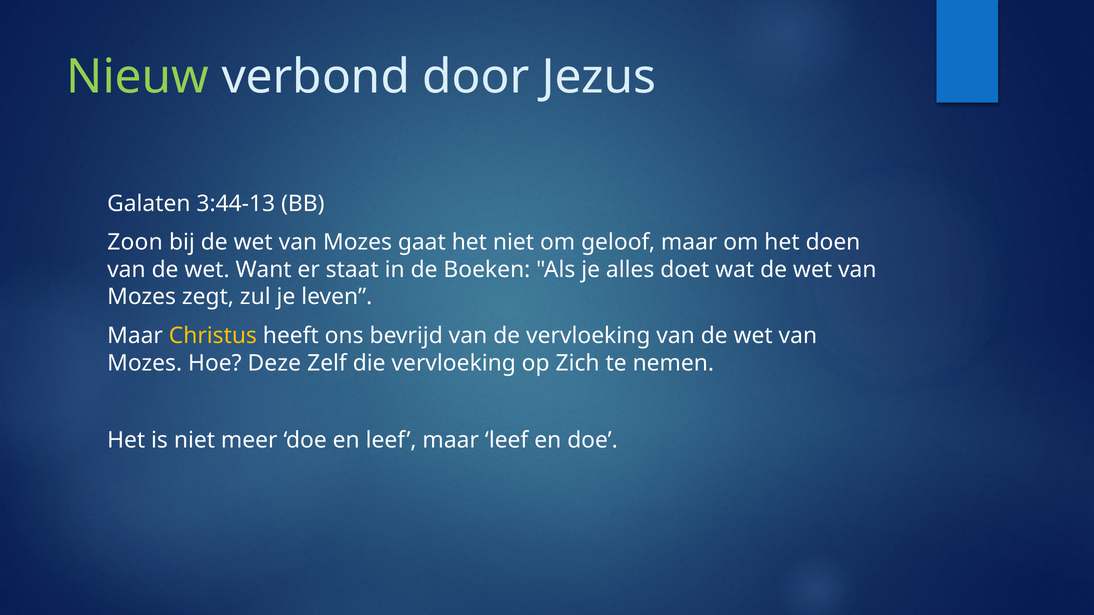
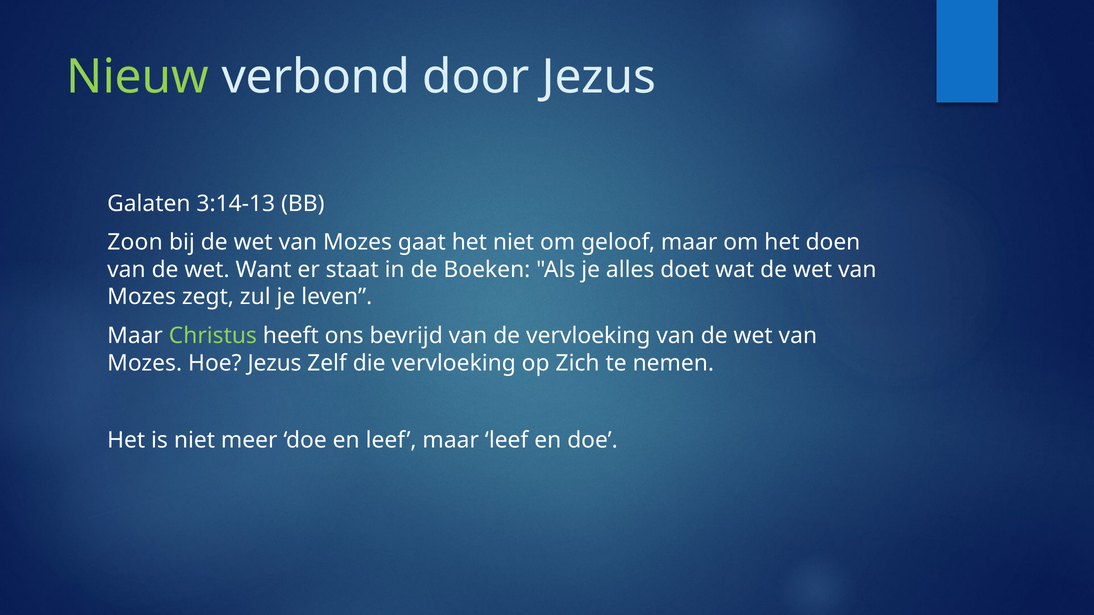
3:44-13: 3:44-13 -> 3:14-13 (236, 204)
Christus colour: yellow -> light green (213, 336)
Hoe Deze: Deze -> Jezus (274, 363)
